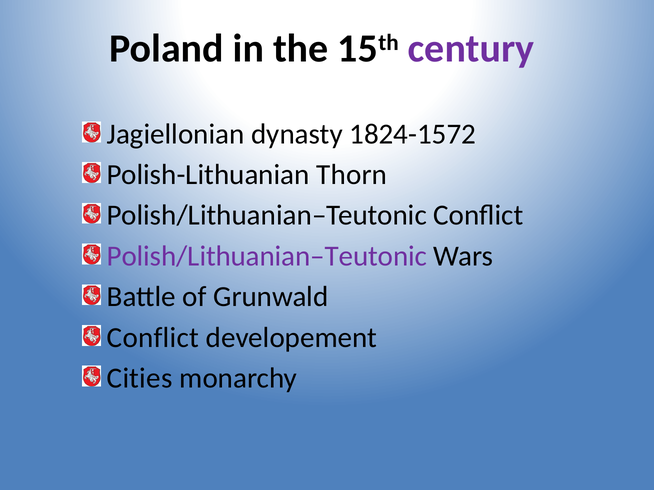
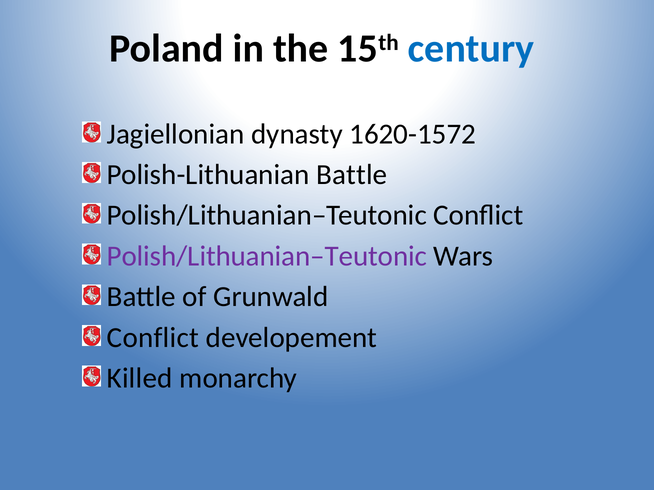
century colour: purple -> blue (471, 49)
1824-1572: 1824-1572 -> 1620-1572 (413, 134)
Polish-Lithuanian Thorn: Thorn -> Battle (352, 175)
Cities: Cities -> Killed (140, 379)
